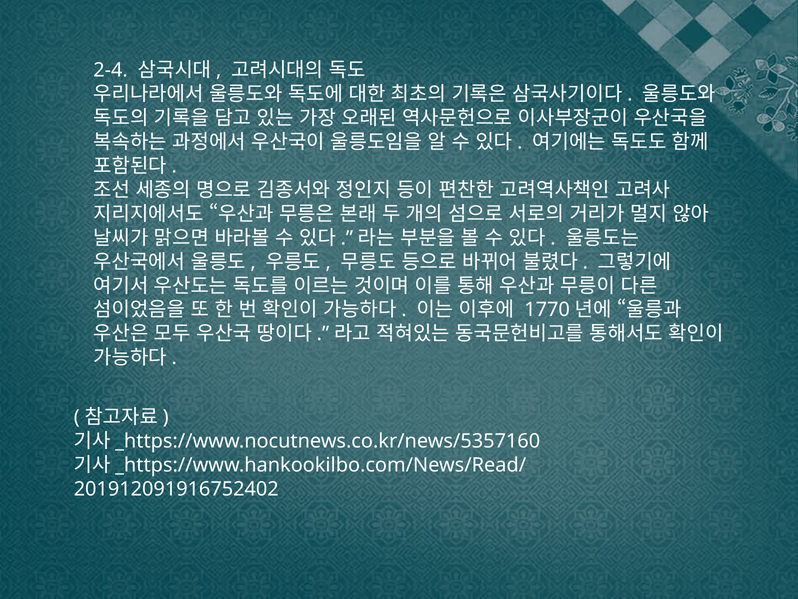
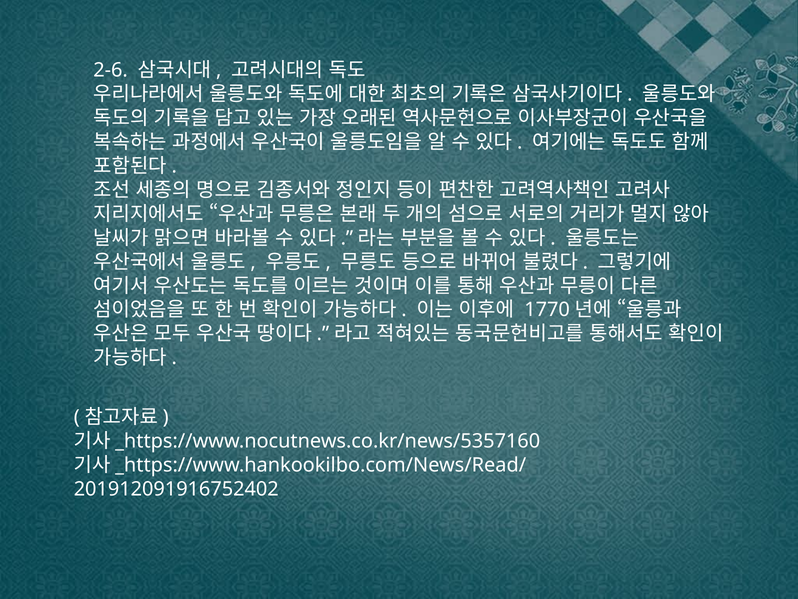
2-4: 2-4 -> 2-6 (111, 70)
